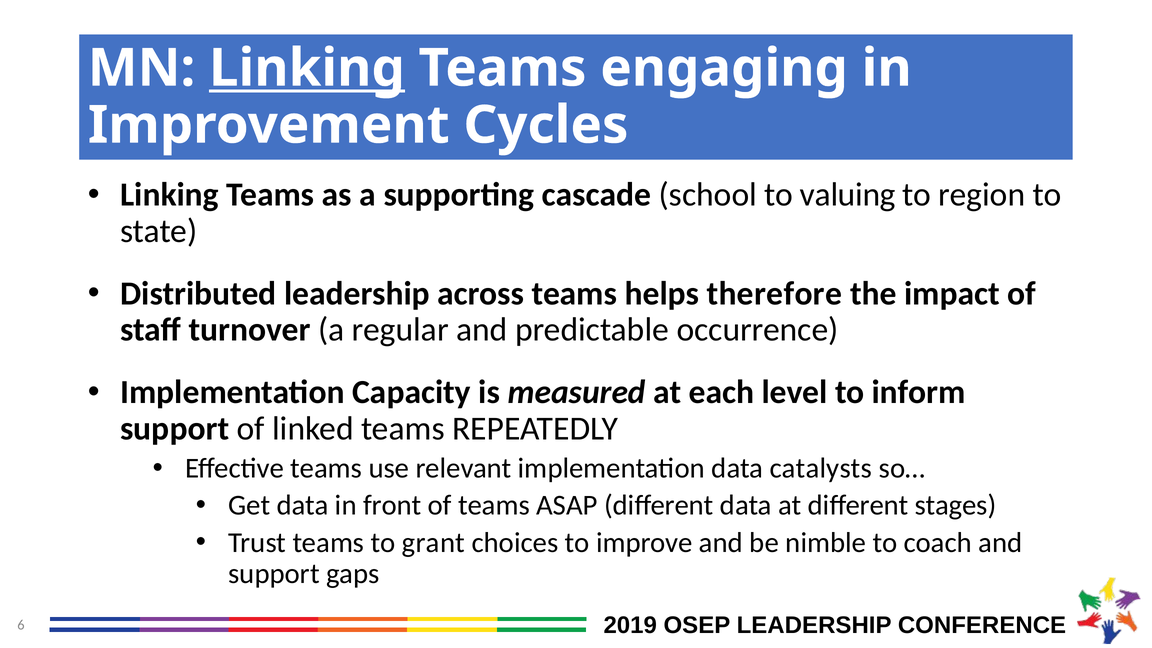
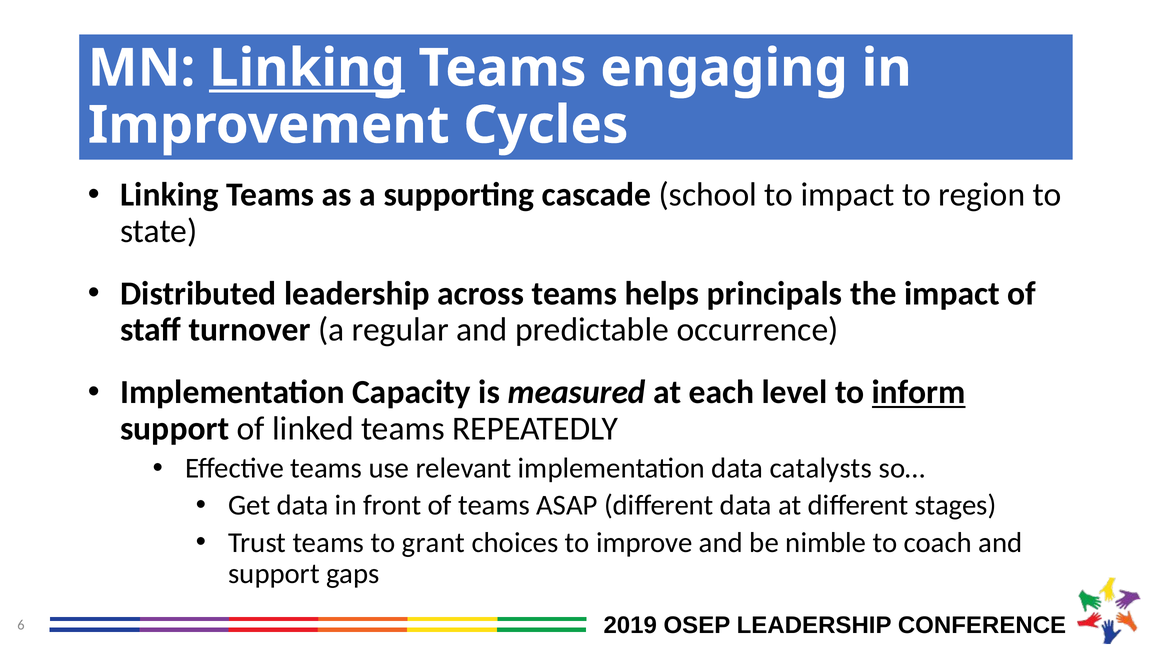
to valuing: valuing -> impact (848, 195)
therefore: therefore -> principals (774, 294)
inform underline: none -> present (919, 392)
